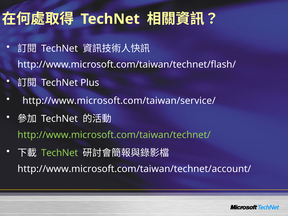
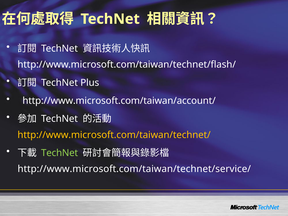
http://www.microsoft.com/taiwan/service/: http://www.microsoft.com/taiwan/service/ -> http://www.microsoft.com/taiwan/account/ (119, 101)
http://www.microsoft.com/taiwan/technet/ colour: light green -> yellow (114, 135)
http://www.microsoft.com/taiwan/technet/account/: http://www.microsoft.com/taiwan/technet/account/ -> http://www.microsoft.com/taiwan/technet/service/ (134, 169)
